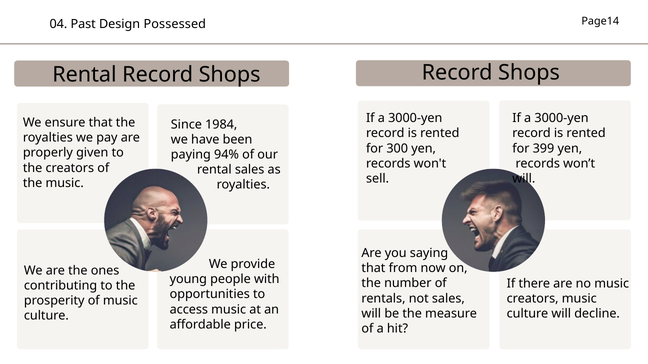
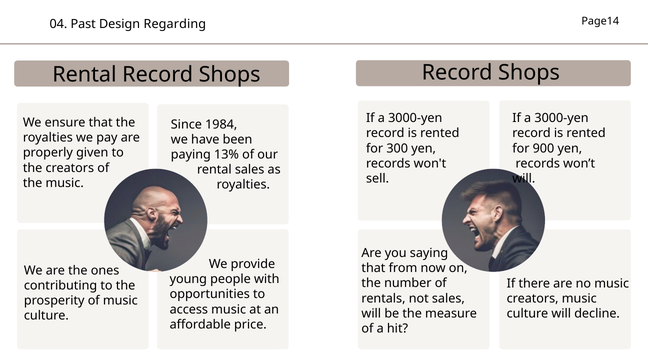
Possessed: Possessed -> Regarding (175, 24)
399: 399 -> 900 (543, 149)
94%: 94% -> 13% (226, 155)
